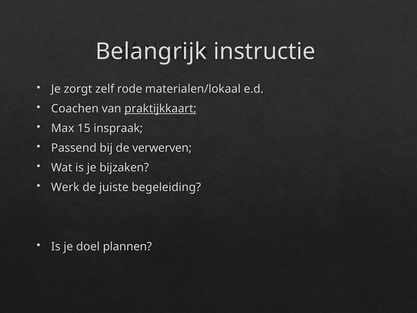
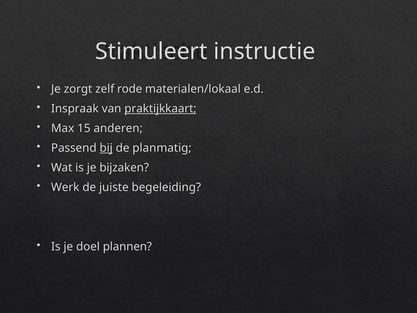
Belangrijk: Belangrijk -> Stimuleert (151, 52)
Coachen: Coachen -> Inspraak (75, 109)
inspraak: inspraak -> anderen (118, 128)
bij underline: none -> present (106, 148)
verwerven: verwerven -> planmatig (162, 148)
